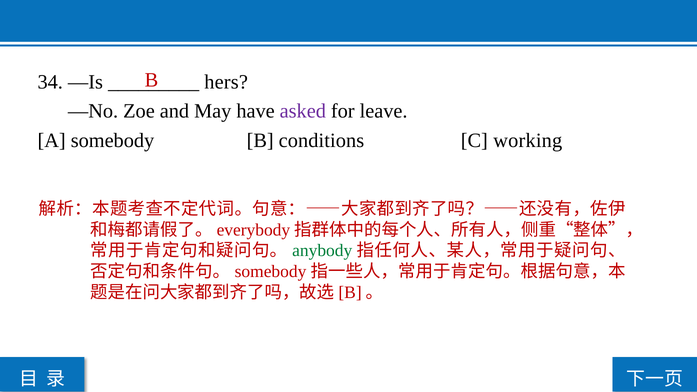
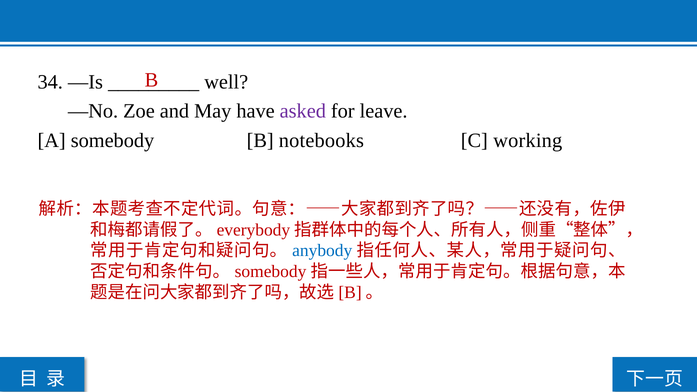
hers: hers -> well (226, 82)
conditions: conditions -> notebooks (321, 140)
anybody colour: green -> blue (322, 251)
